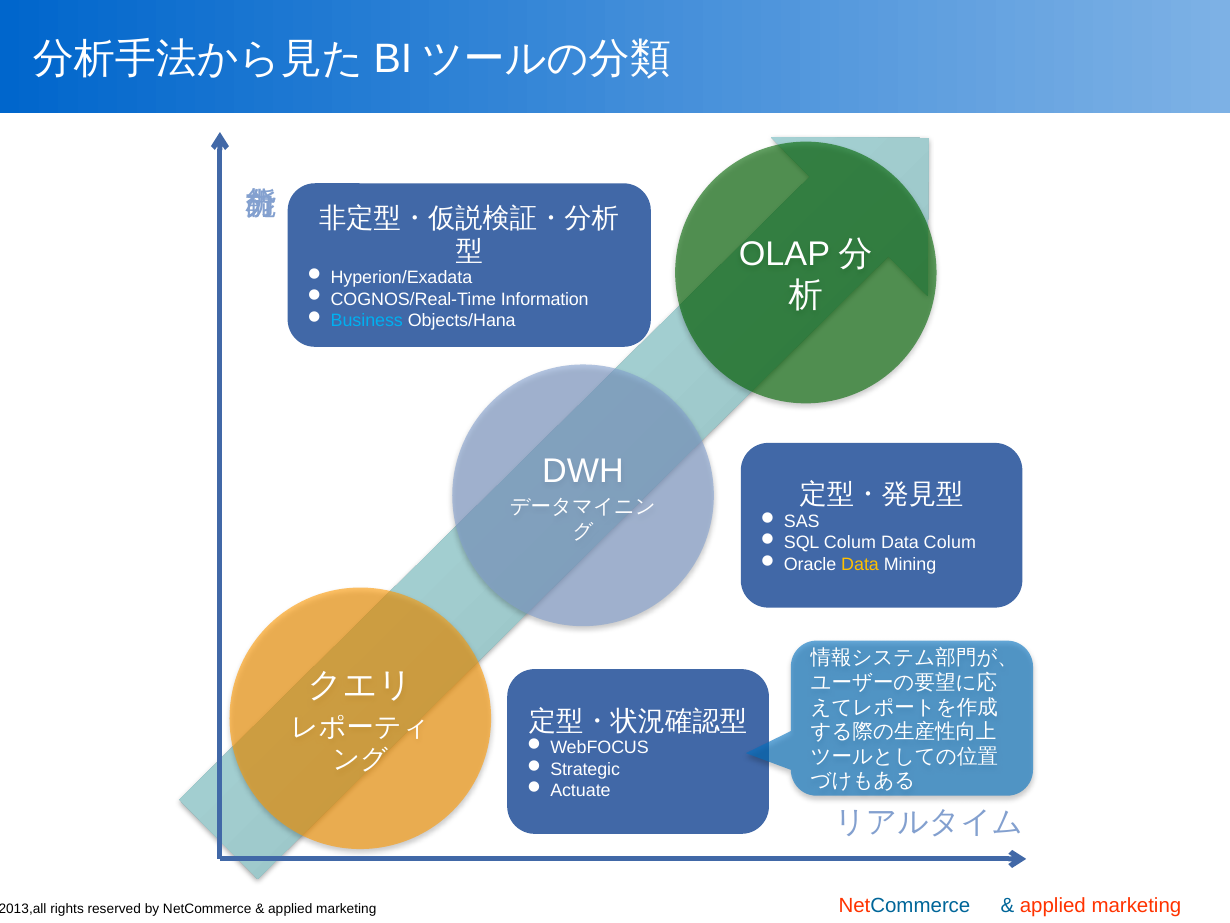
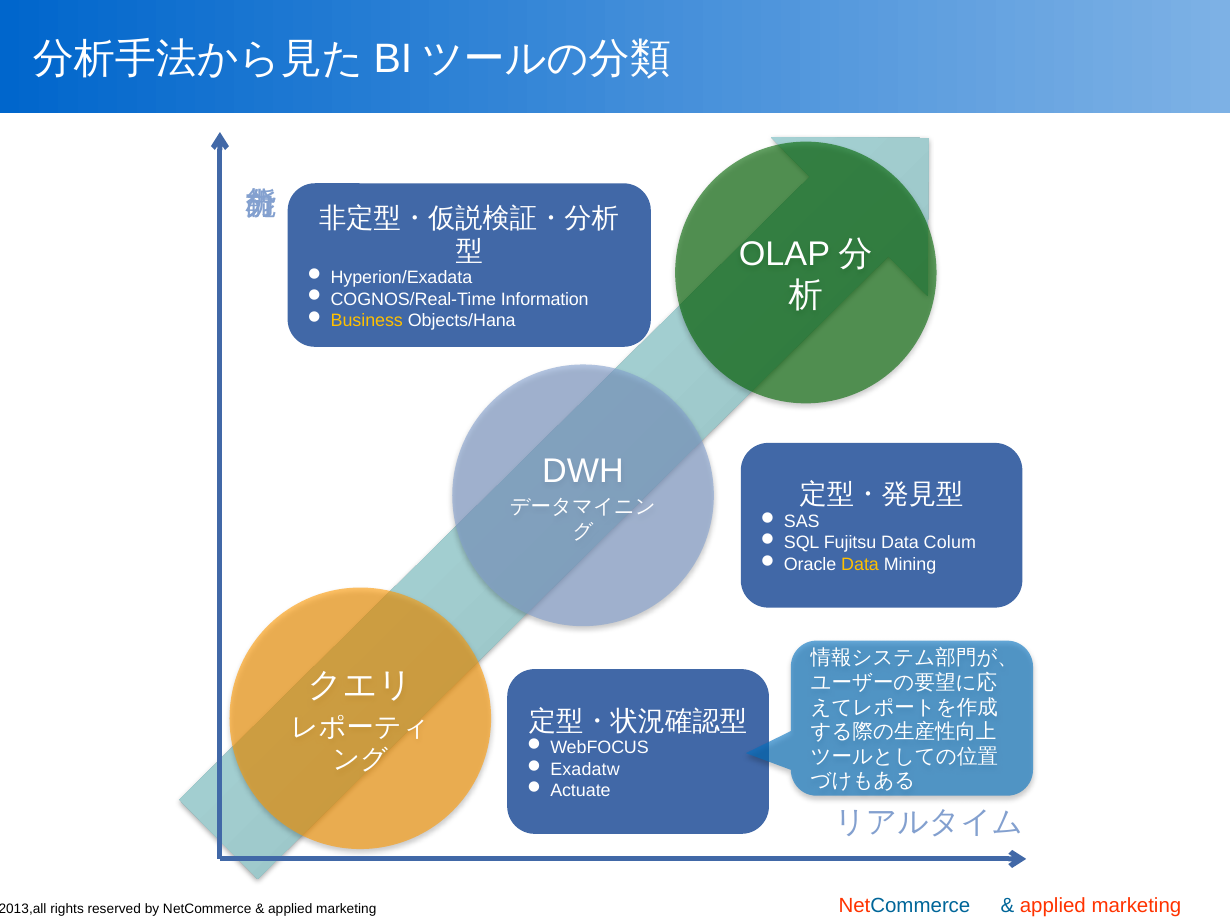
Business colour: light blue -> yellow (367, 320)
SQL Colum: Colum -> Fujitsu (850, 543)
Strategic: Strategic -> Exadatw (585, 769)
